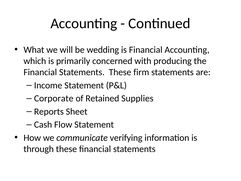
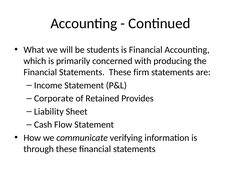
wedding: wedding -> students (103, 50)
Supplies: Supplies -> Provides (137, 98)
Reports: Reports -> Liability (49, 111)
